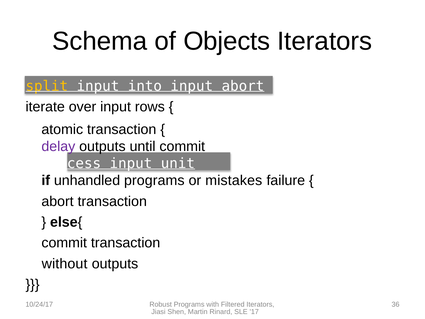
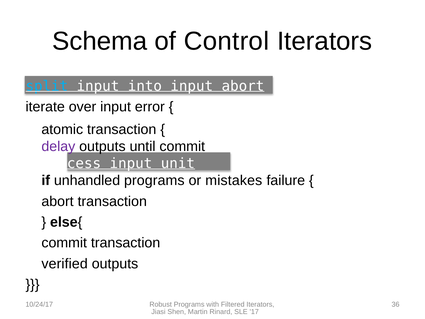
Objects: Objects -> Control (226, 41)
split colour: yellow -> light blue (47, 86)
rows: rows -> error (150, 107)
without: without -> verified (65, 264)
